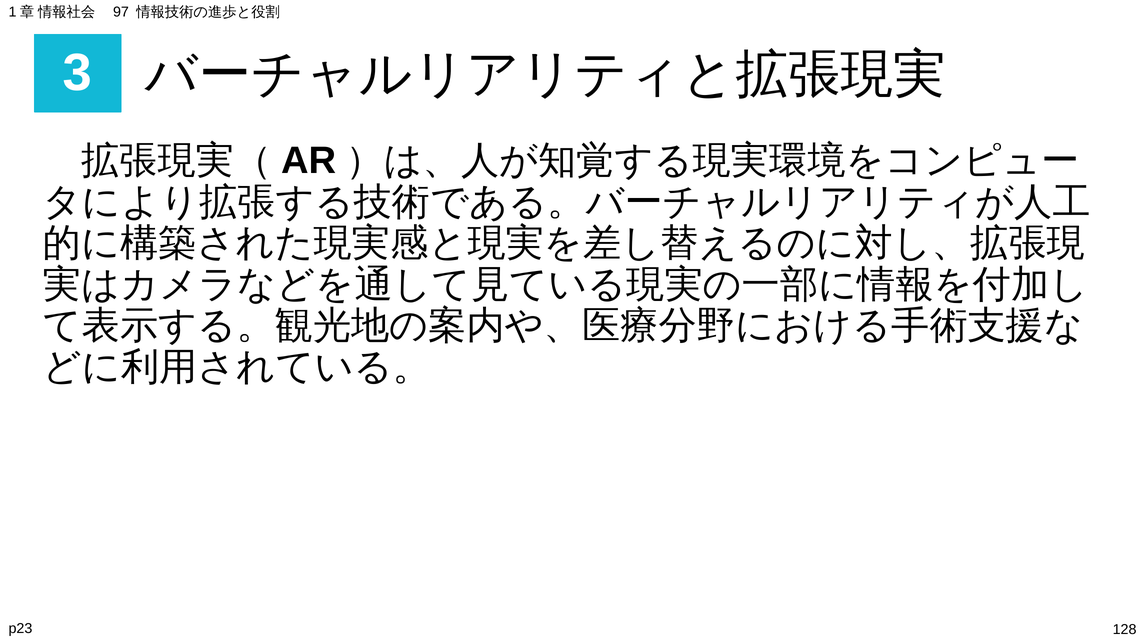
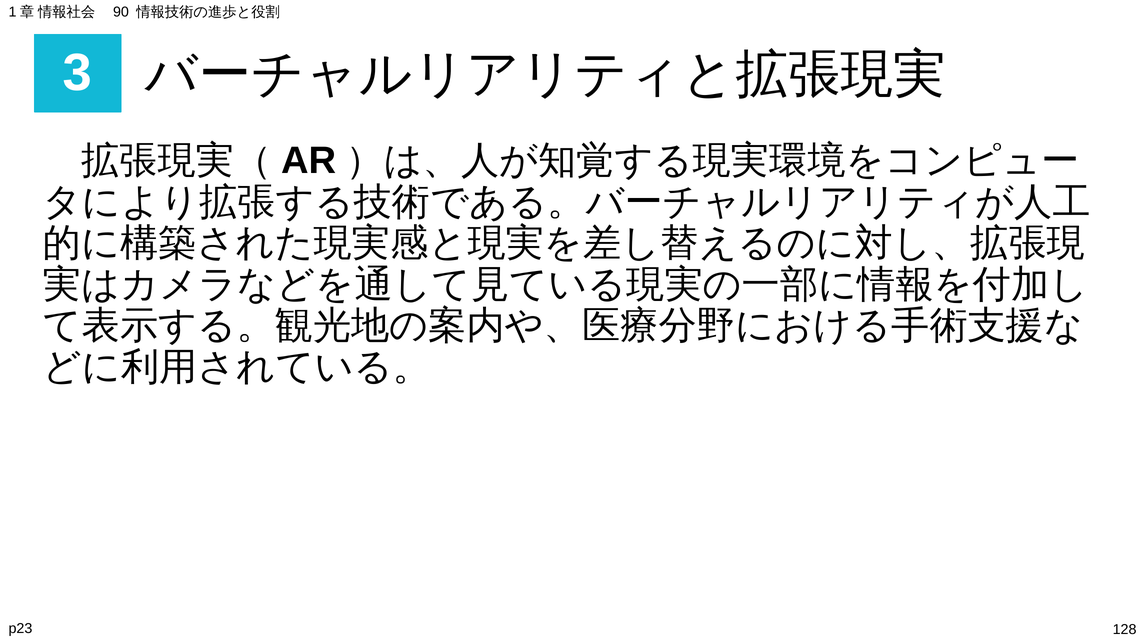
97: 97 -> 90 (121, 12)
